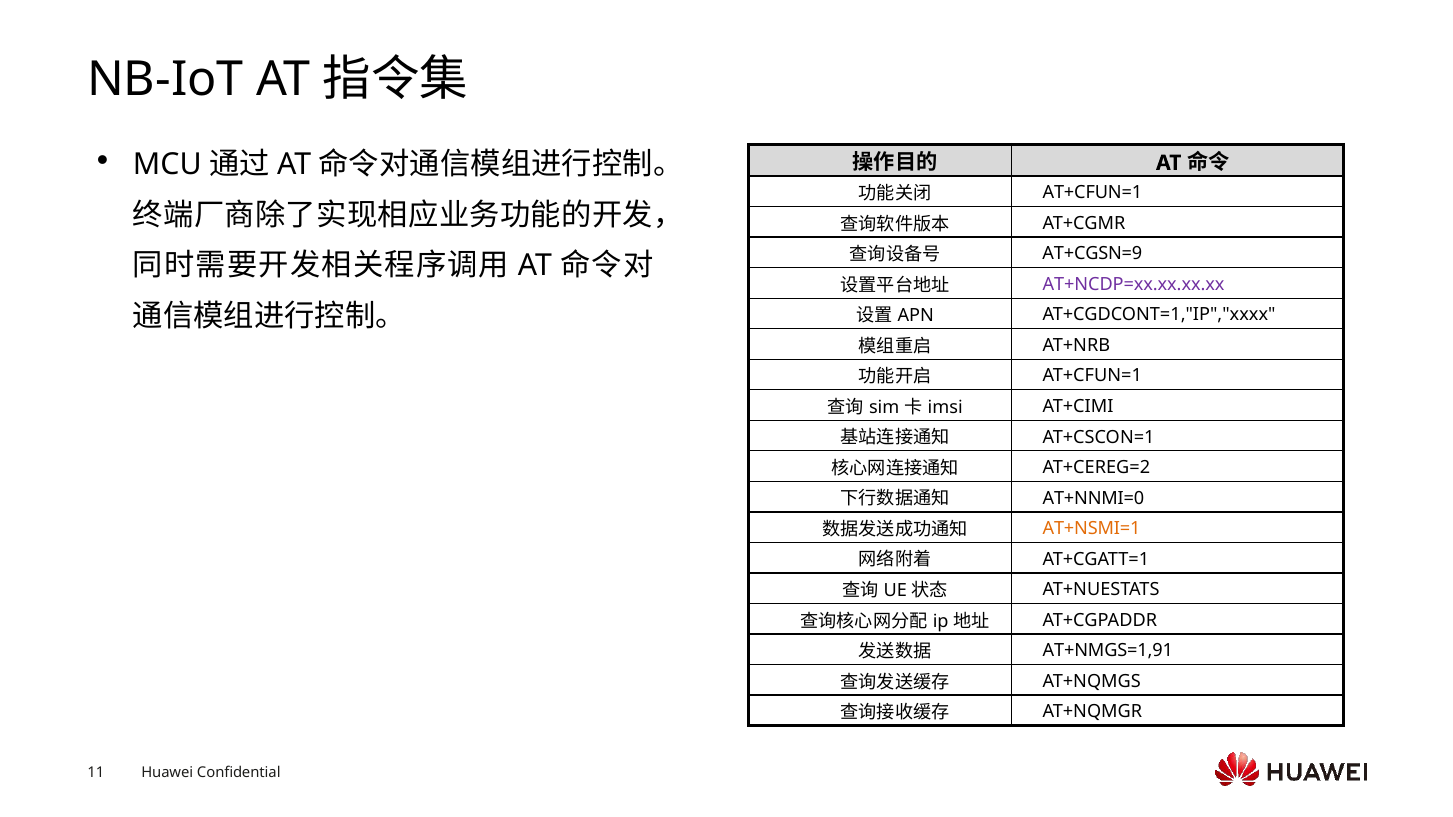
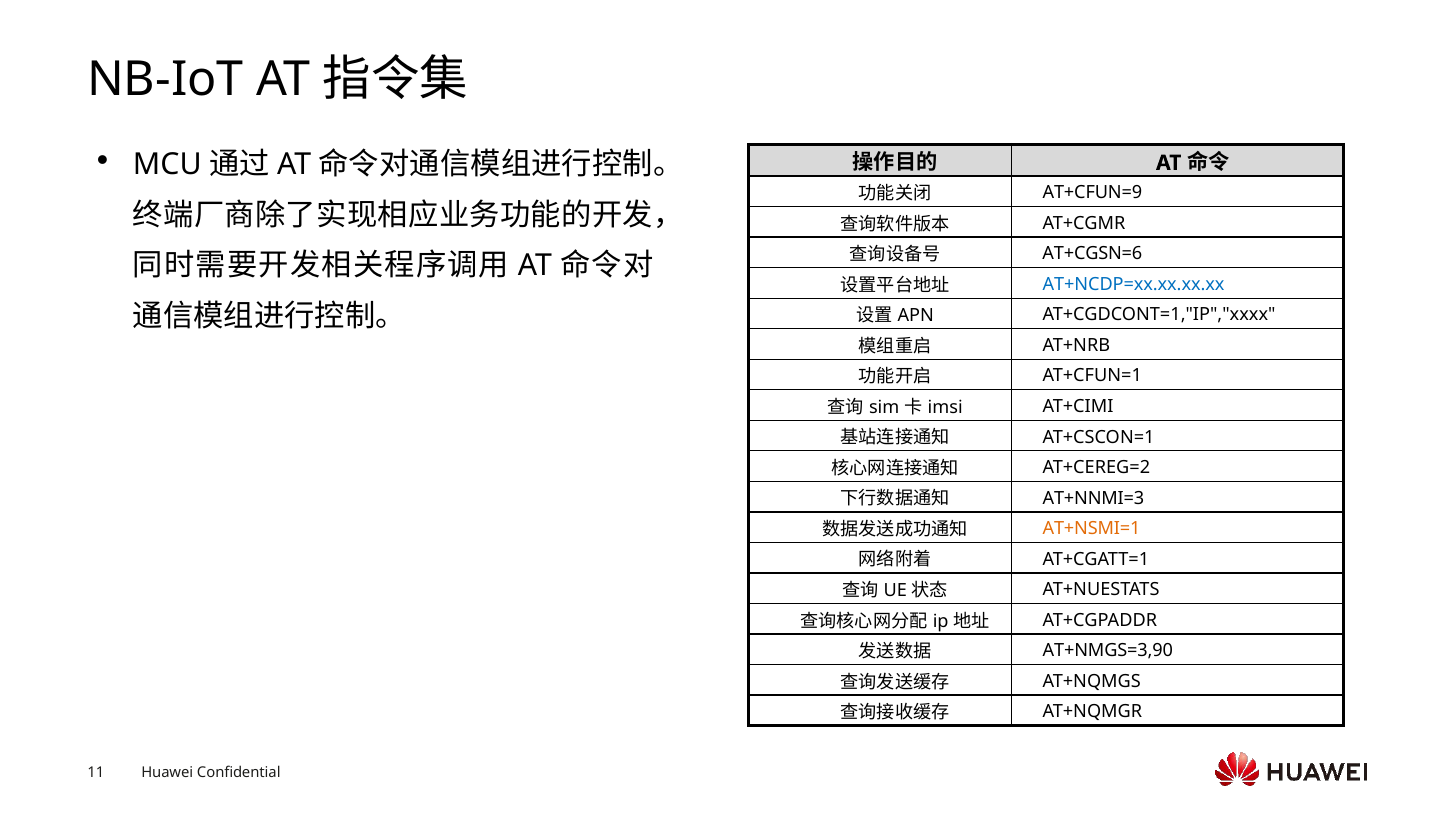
AT+CFUN=1: AT+CFUN=1 -> AT+CFUN=9 (1092, 193)
AT+CGSN=9: AT+CGSN=9 -> AT+CGSN=6 (1092, 254)
AT+NCDP=xx.xx.xx.xx colour: purple -> blue (1134, 284)
AT+NNMI=0: AT+NNMI=0 -> AT+NNMI=3 (1093, 498)
AT+NMGS=1,91: AT+NMGS=1,91 -> AT+NMGS=3,90 (1108, 651)
